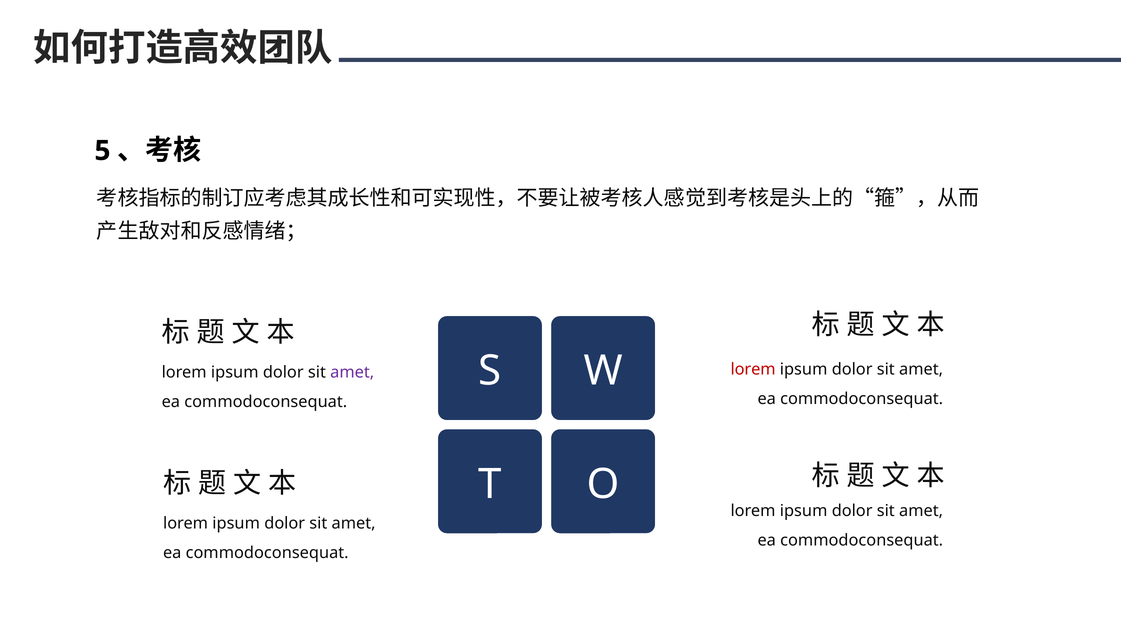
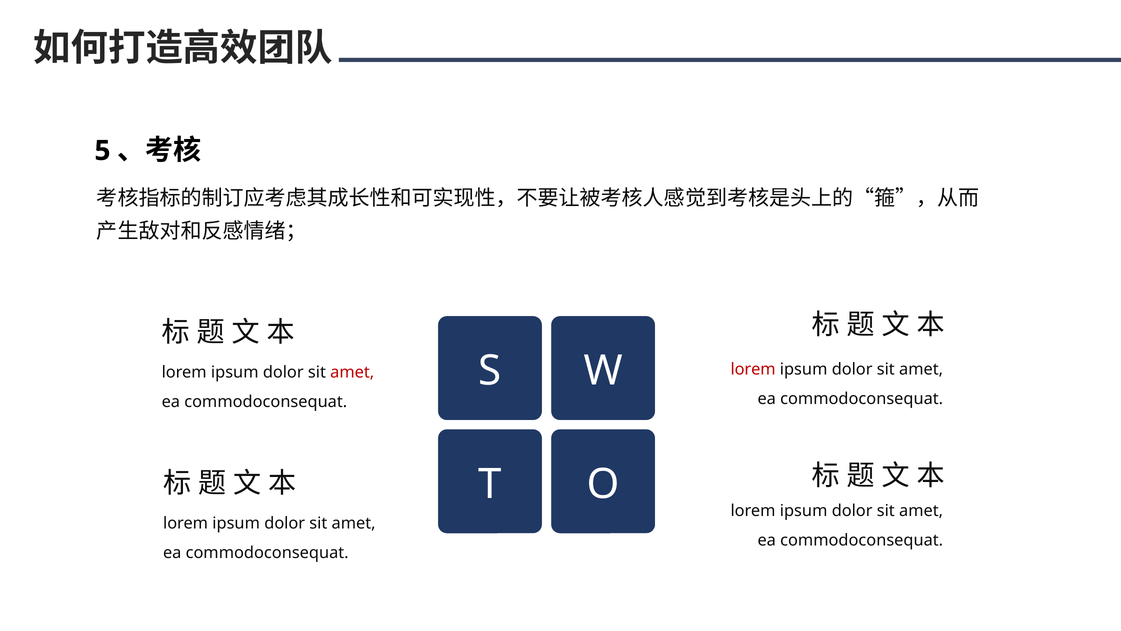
amet colour: purple -> red (352, 372)
